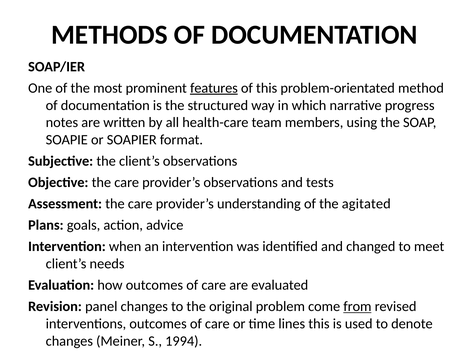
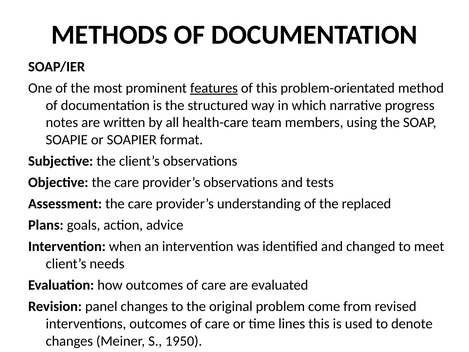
agitated: agitated -> replaced (366, 204)
from underline: present -> none (357, 306)
1994: 1994 -> 1950 (184, 341)
